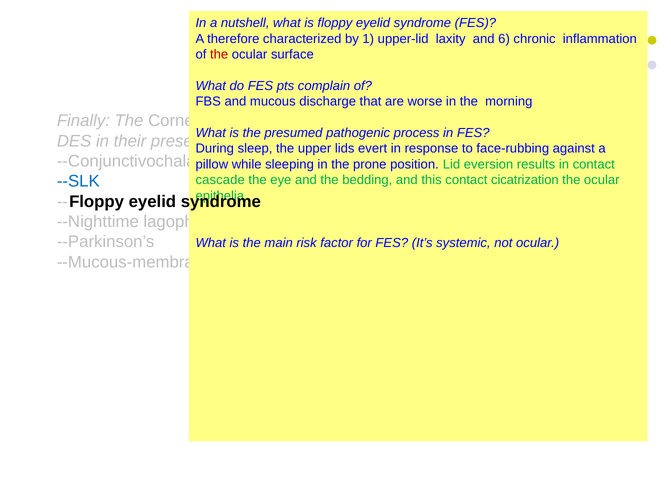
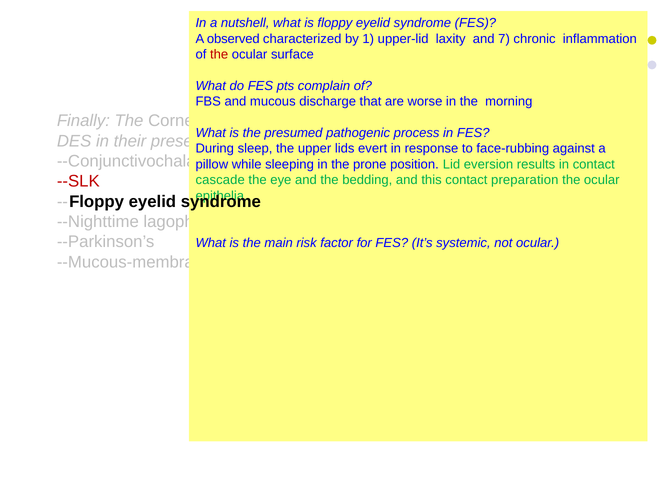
therefore: therefore -> observed (233, 39)
6: 6 -> 7 (504, 39)
--SLK colour: blue -> red (78, 181)
cicatrization: cicatrization -> preparation (525, 180)
